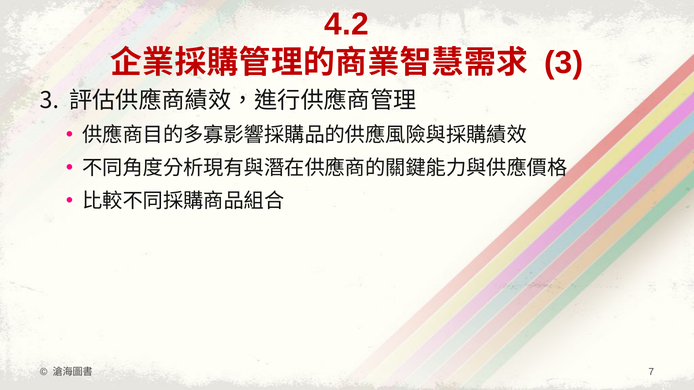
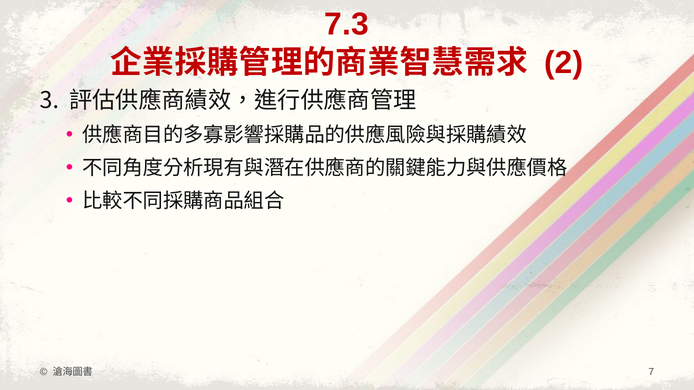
4.2: 4.2 -> 7.3 (347, 24)
3: 3 -> 2 (564, 63)
